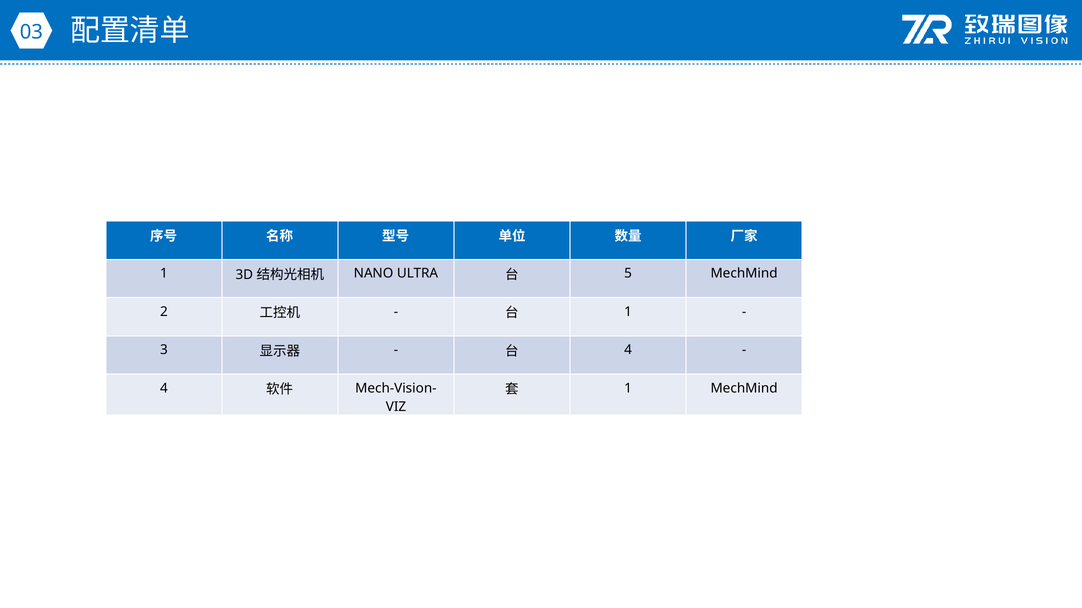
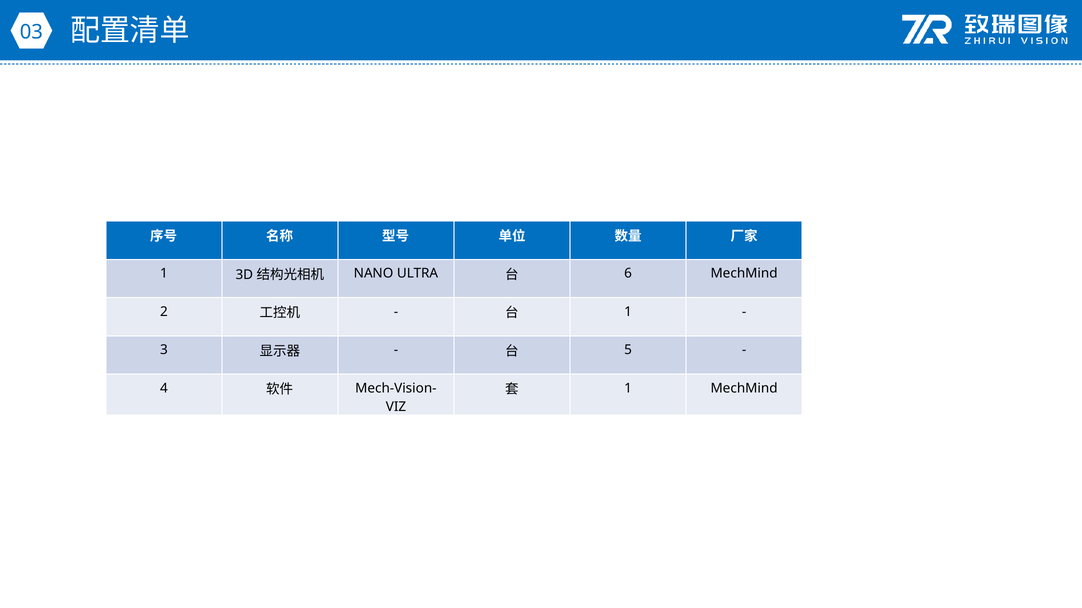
5: 5 -> 6 (628, 274)
4: 4 -> 5 (628, 350)
